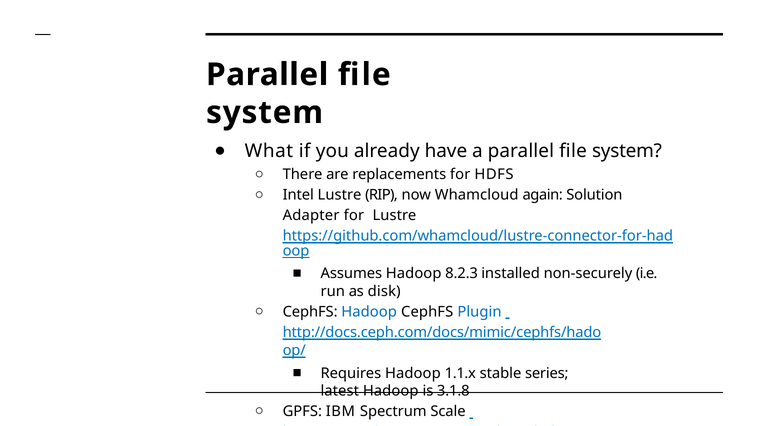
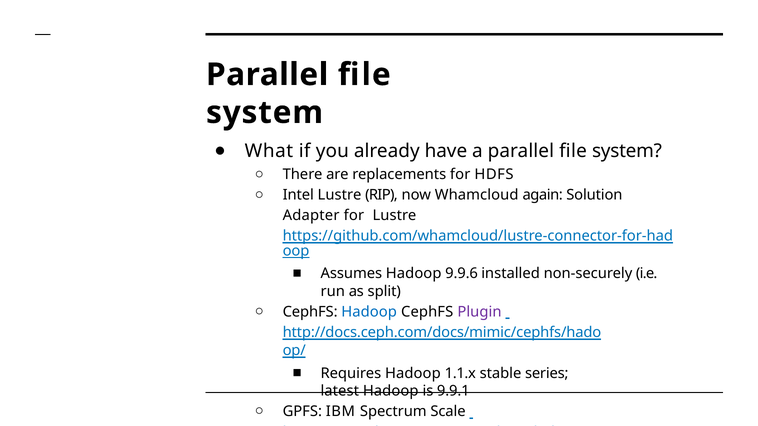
8.2.3: 8.2.3 -> 9.9.6 (462, 274)
disk: disk -> split (384, 291)
Plugin colour: blue -> purple (479, 312)
3.1.8: 3.1.8 -> 9.9.1 (453, 391)
